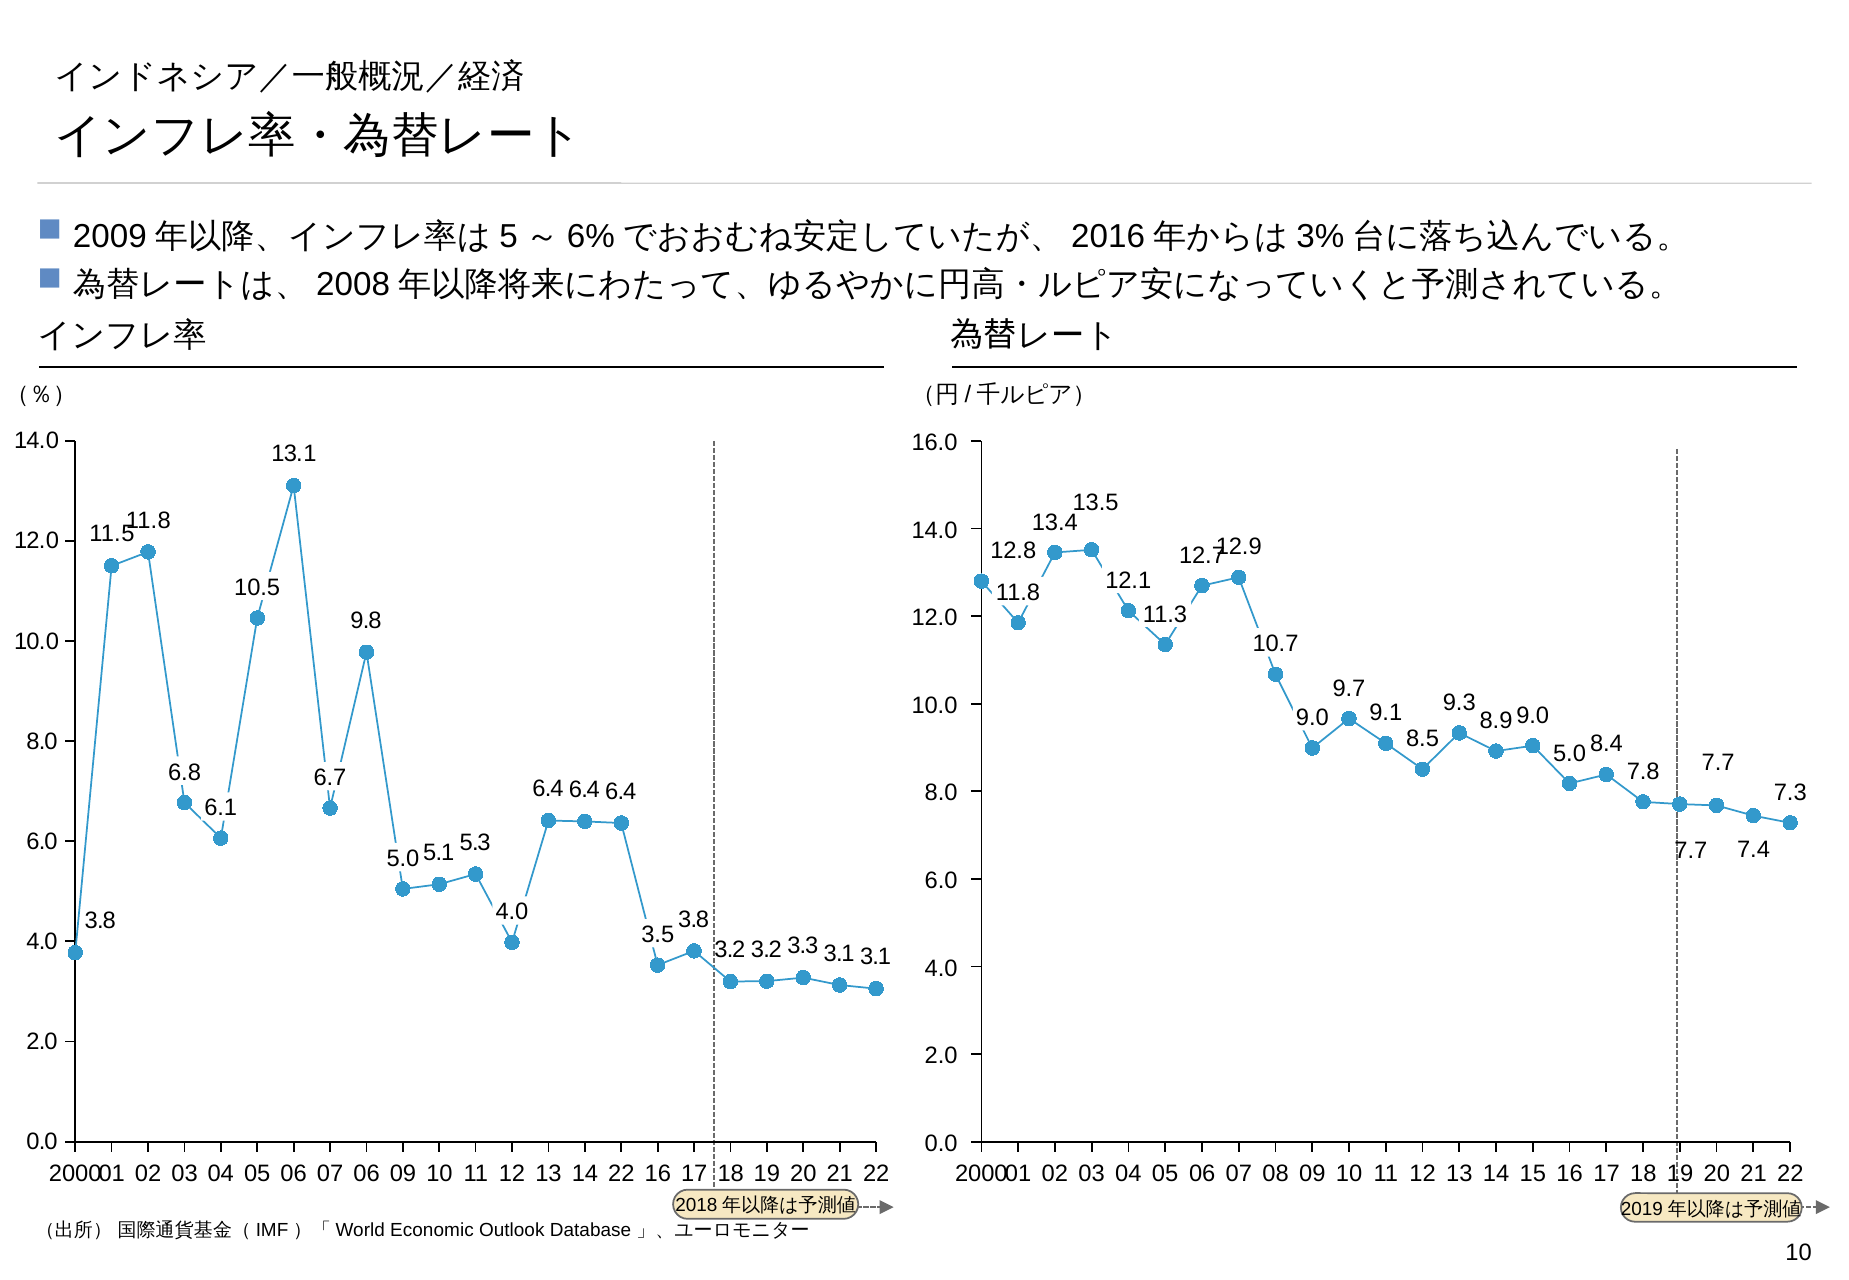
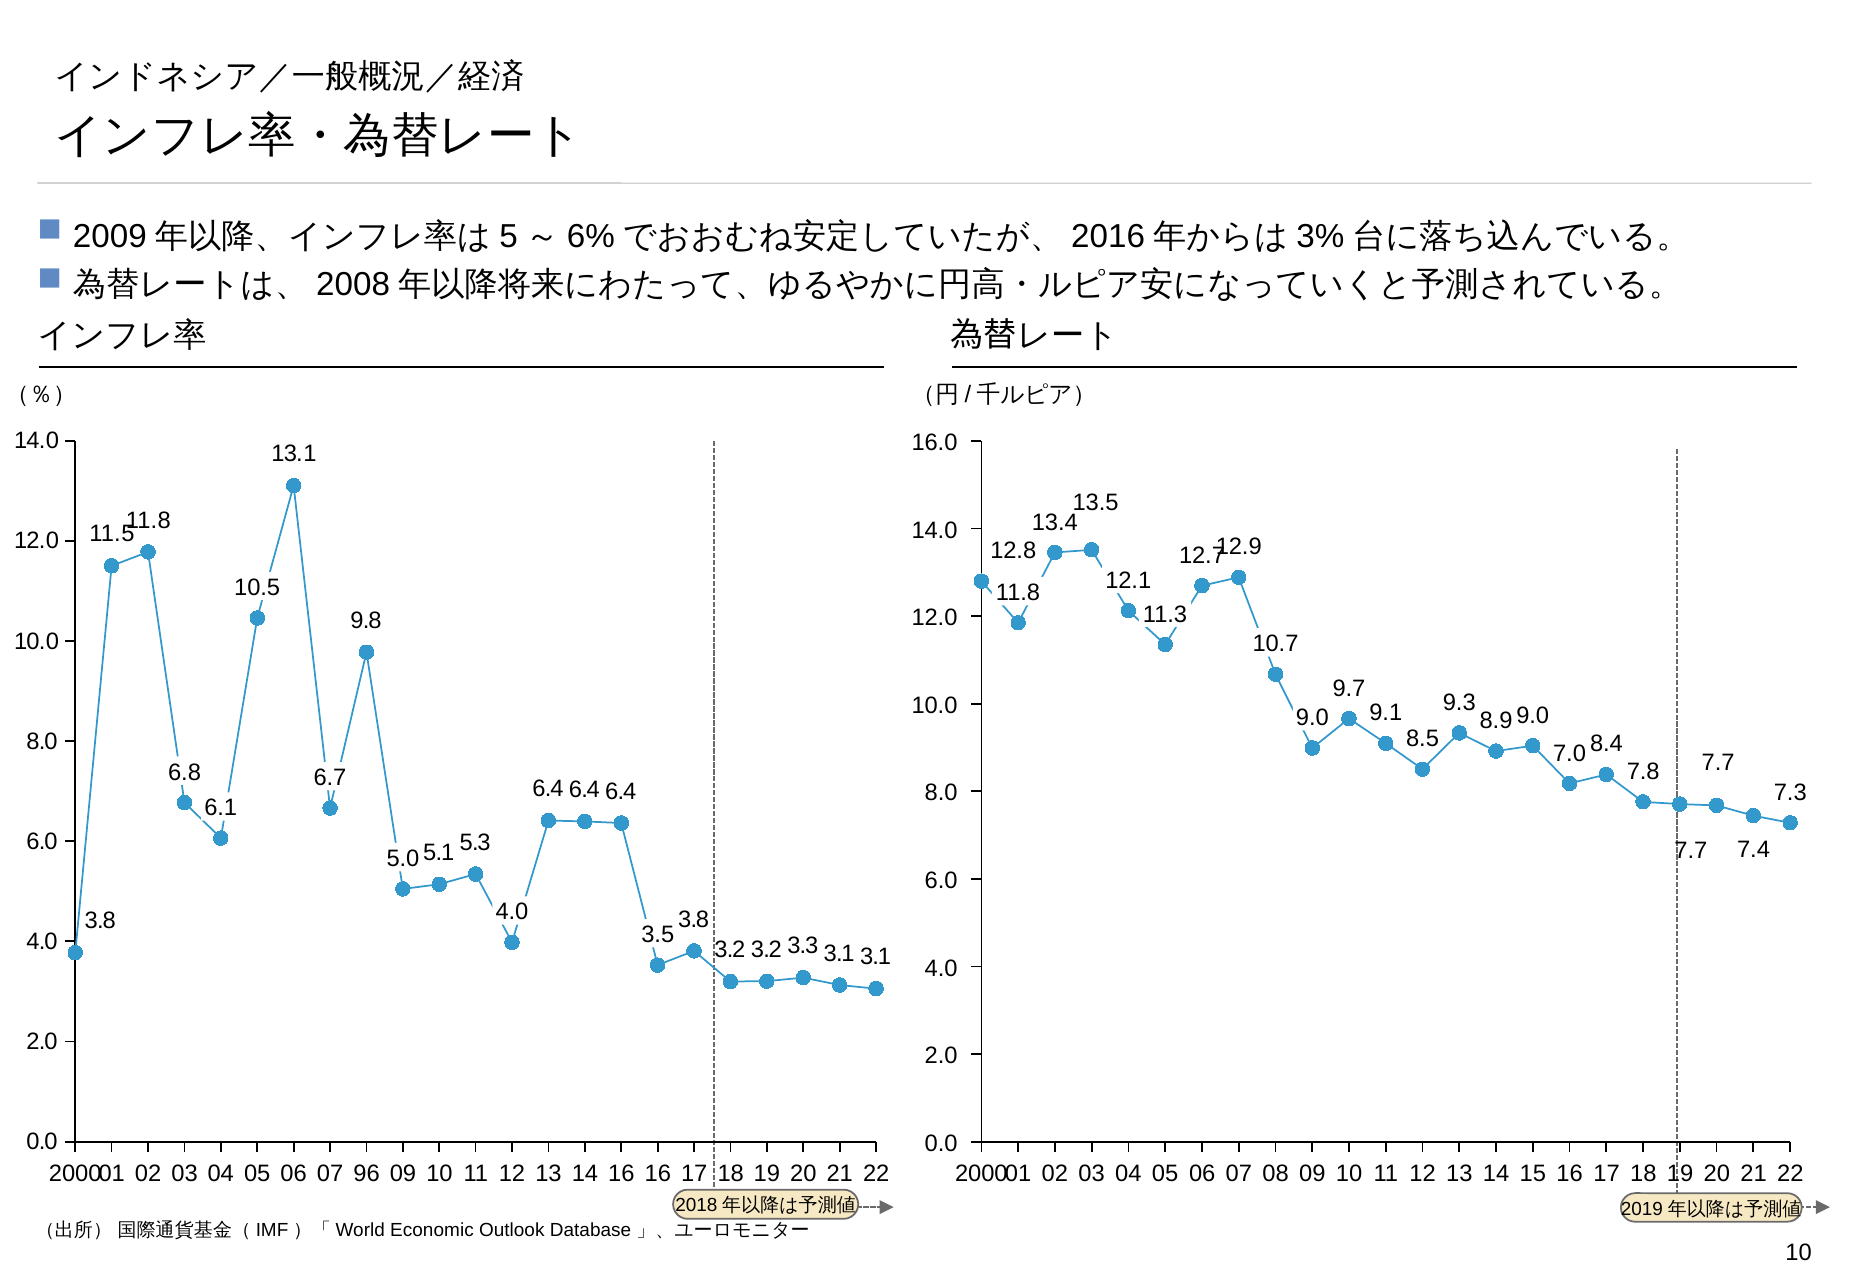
5.0: 5.0 -> 7.0 (1570, 753)
07 06: 06 -> 96 (367, 1174)
06 22: 22 -> 16 (621, 1174)
